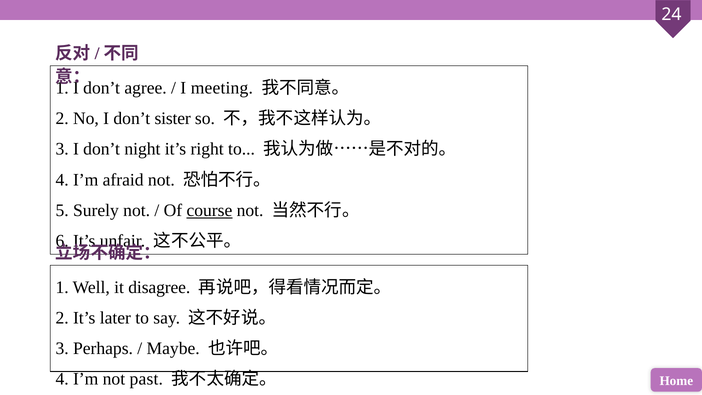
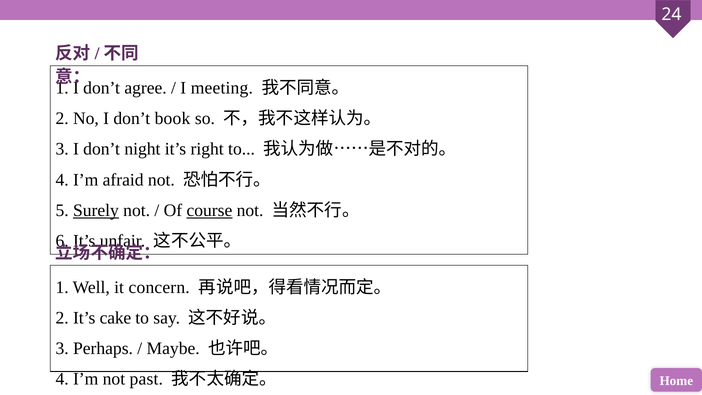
sister: sister -> book (172, 119)
Surely underline: none -> present (96, 210)
disagree: disagree -> concern (159, 287)
later: later -> cake (115, 318)
